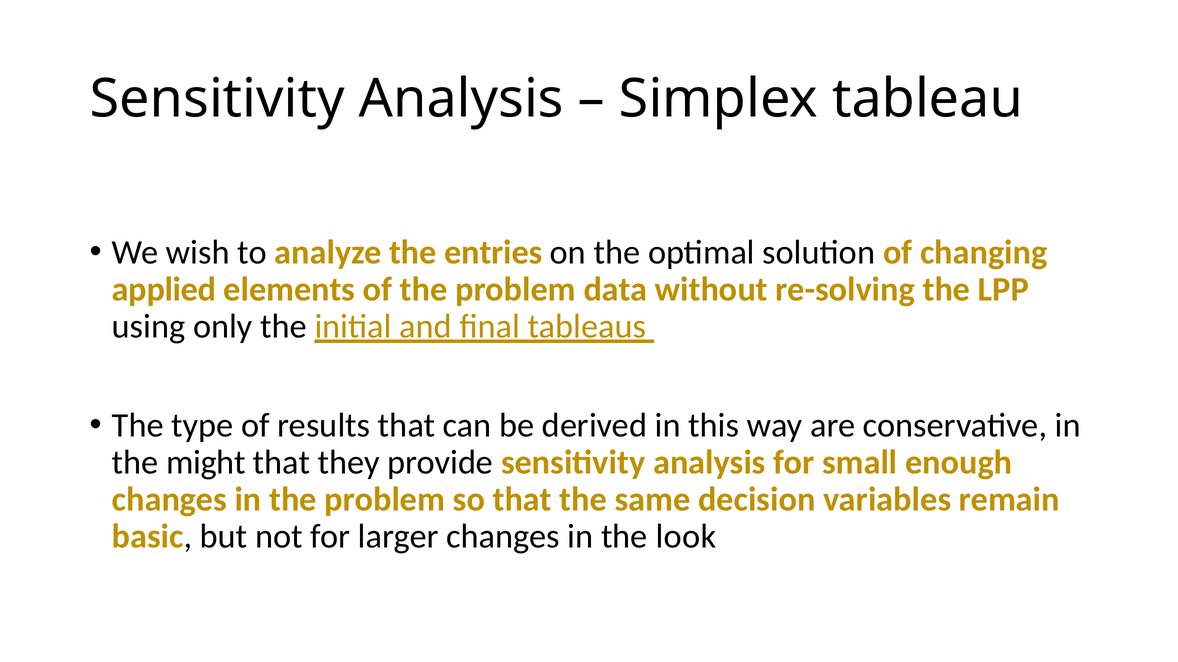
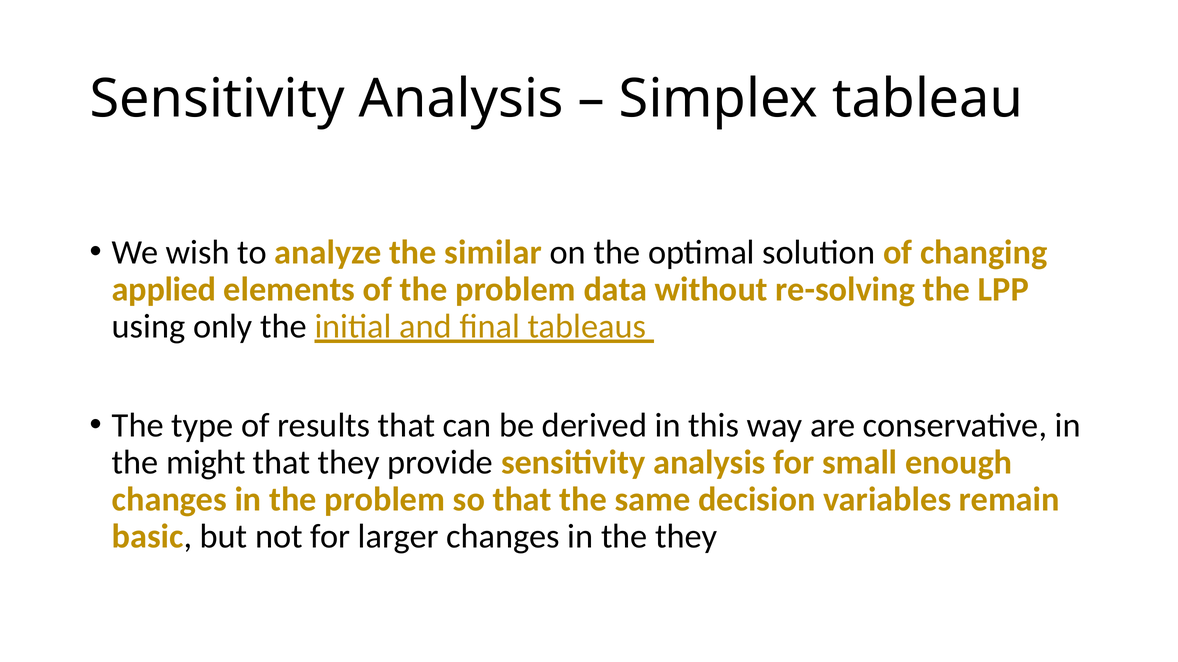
entries: entries -> similar (493, 253)
the look: look -> they (686, 537)
